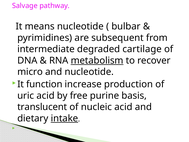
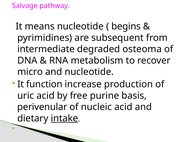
bulbar: bulbar -> begins (126, 26)
cartilage: cartilage -> osteoma (142, 49)
metabolism underline: present -> none (97, 60)
translucent: translucent -> perivenular (42, 107)
